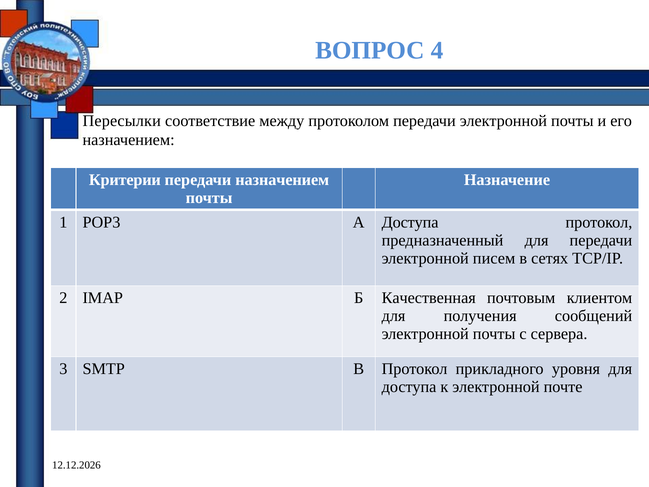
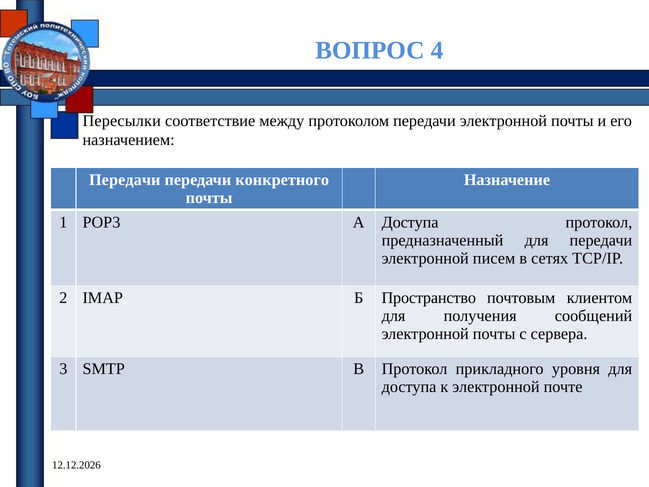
Критерии: Критерии -> Передачи (125, 180)
передачи назначением: назначением -> конкретного (282, 180)
Качественная: Качественная -> Пространство (429, 298)
